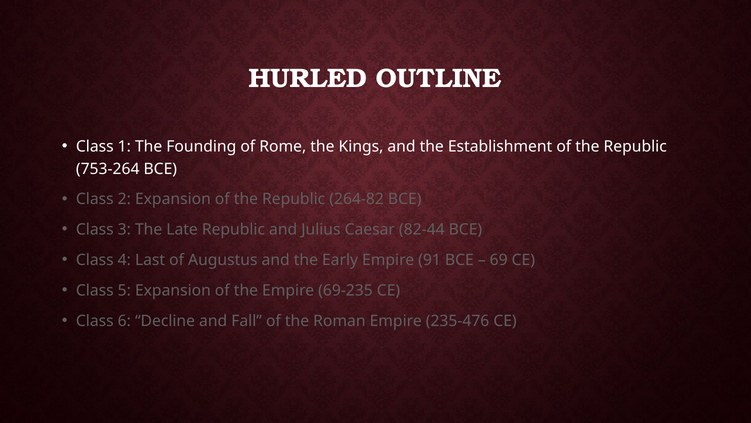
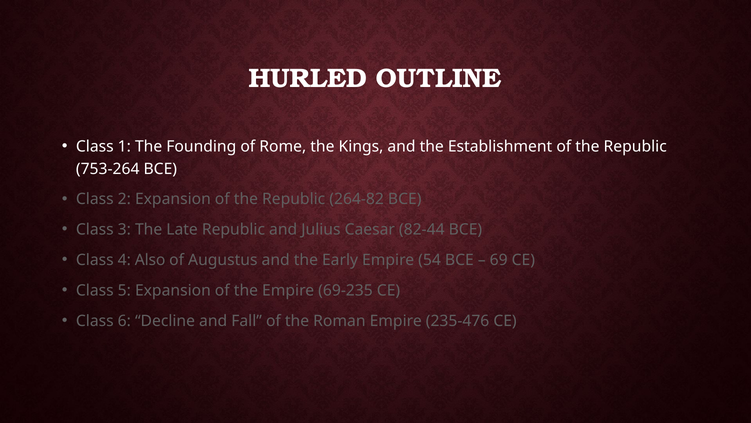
Last: Last -> Also (150, 260)
91: 91 -> 54 (430, 260)
